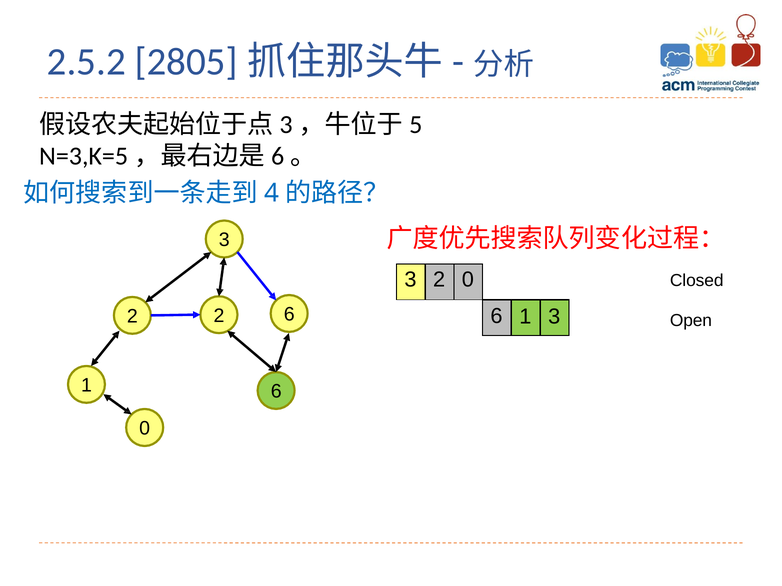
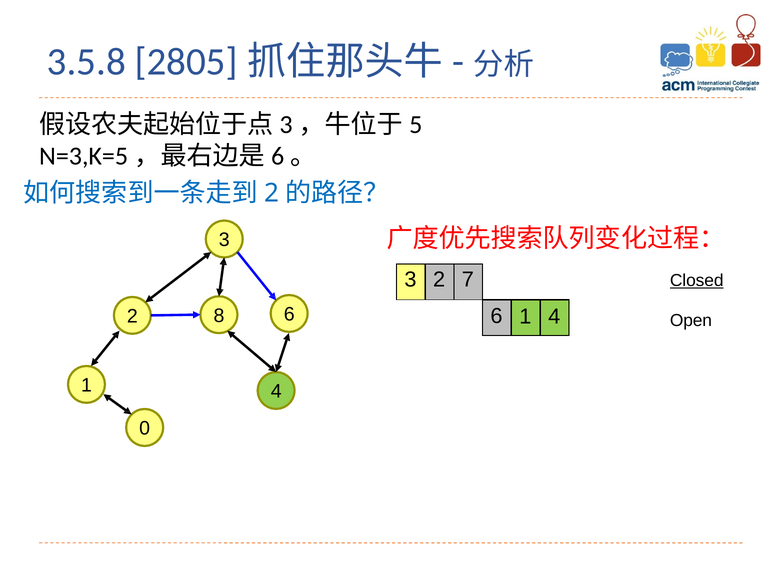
2.5.2: 2.5.2 -> 3.5.8 (86, 62)
4: 4 -> 2 (272, 193)
2 0: 0 -> 7 (468, 280)
Closed underline: none -> present (697, 281)
3: 3 -> 4 (554, 317)
2 2: 2 -> 8 (219, 316)
6: 6 -> 4 (276, 392)
